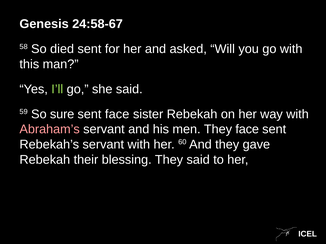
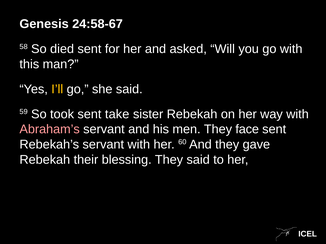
I’ll colour: light green -> yellow (57, 89)
sure: sure -> took (62, 114)
sent face: face -> take (117, 114)
